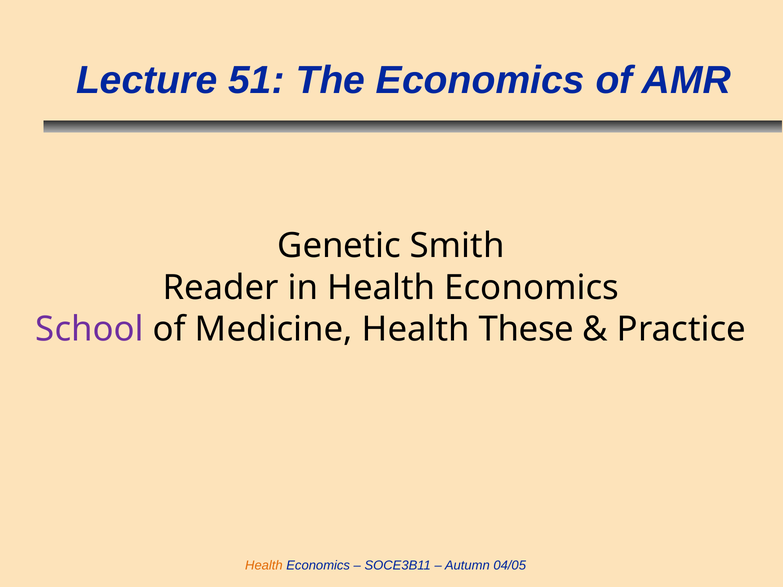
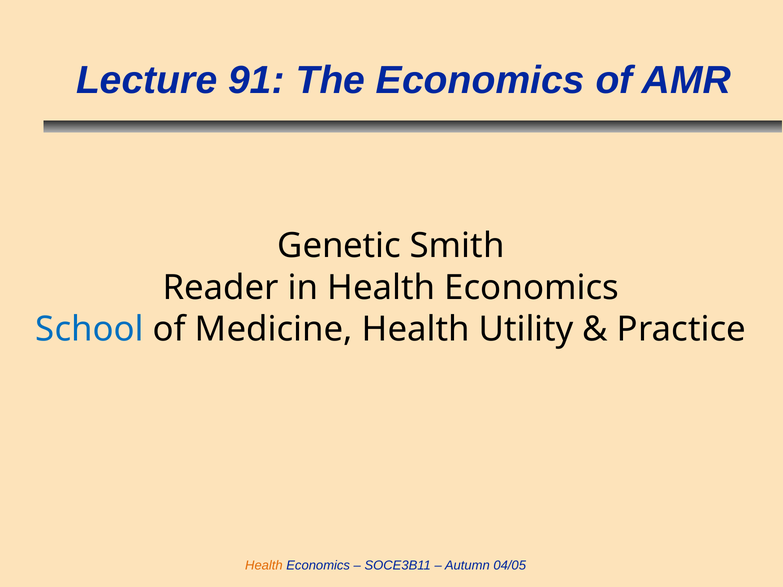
51: 51 -> 91 (257, 80)
School colour: purple -> blue (90, 330)
These: These -> Utility (526, 330)
